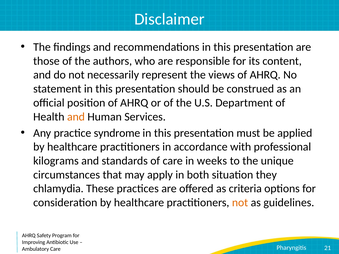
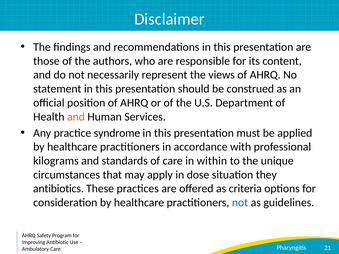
weeks: weeks -> within (212, 161)
both: both -> dose (198, 175)
chlamydia: chlamydia -> antibiotics (58, 189)
not colour: orange -> blue (240, 203)
